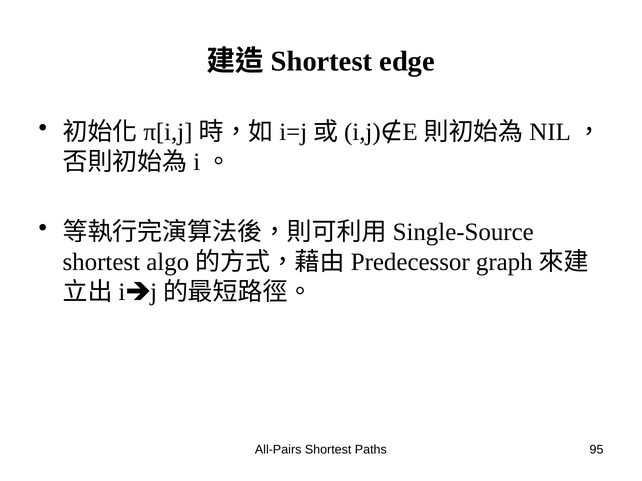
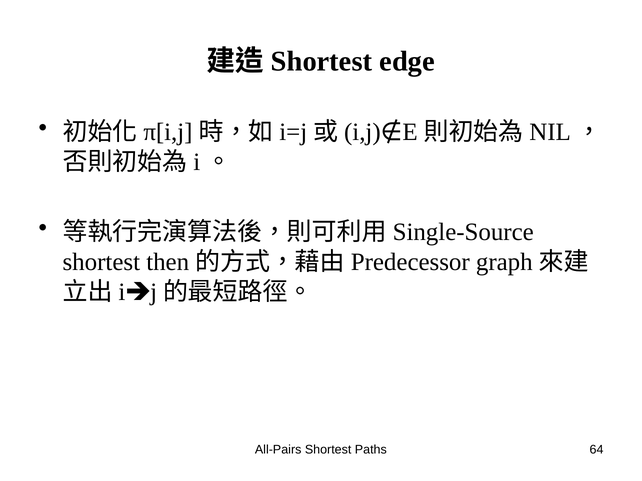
algo: algo -> then (168, 262)
95: 95 -> 64 (597, 450)
